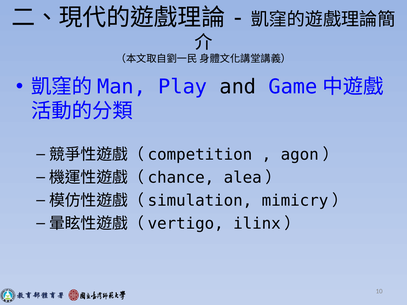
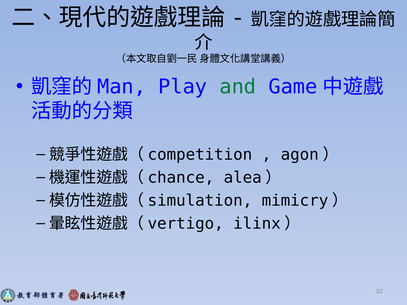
and colour: black -> green (238, 87)
